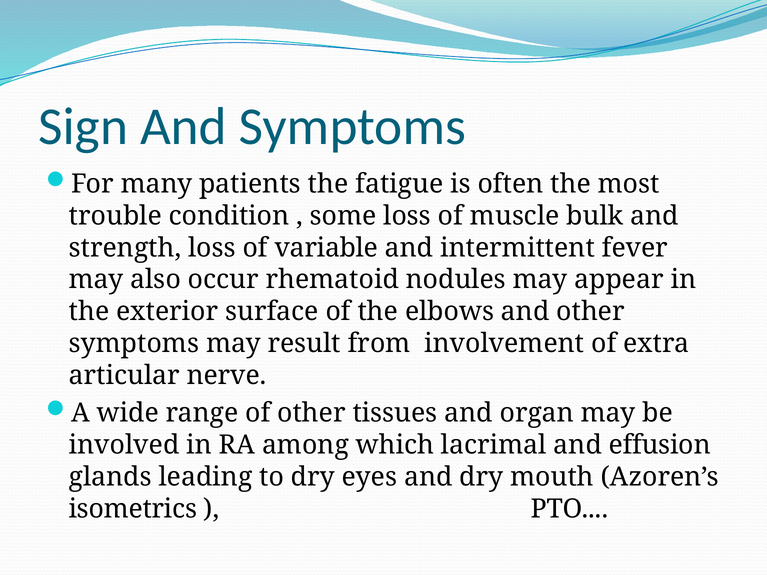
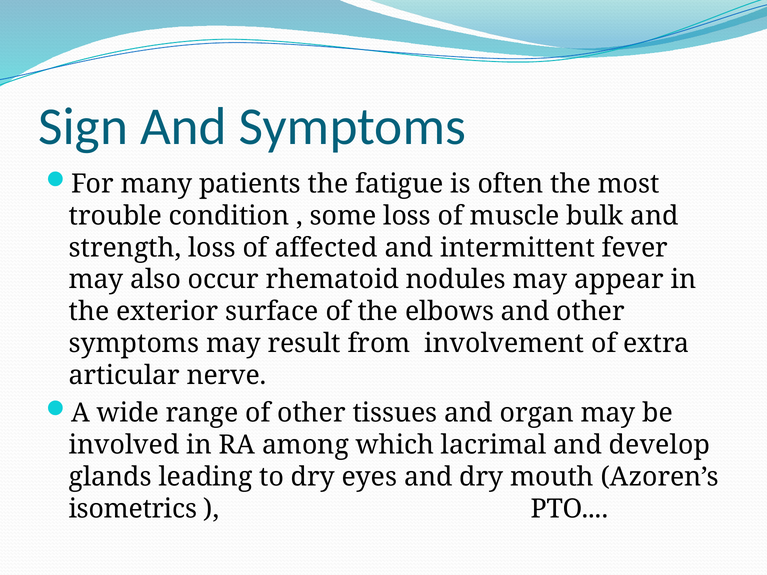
variable: variable -> affected (326, 248)
effusion: effusion -> develop (659, 445)
